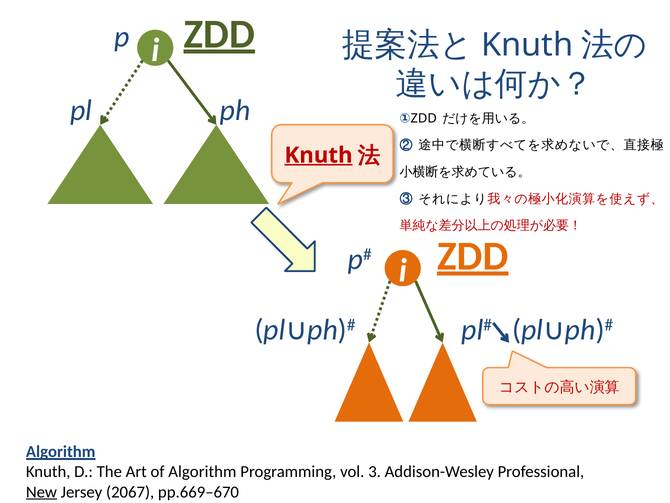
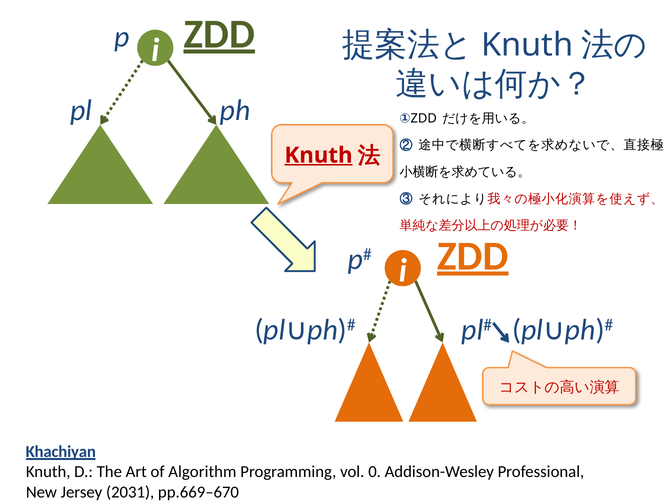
Algorithm: Algorithm -> Khachiyan (61, 451)
3: 3 -> 0 (375, 471)
New underline: present -> none (41, 492)
2067: 2067 -> 2031 (130, 492)
